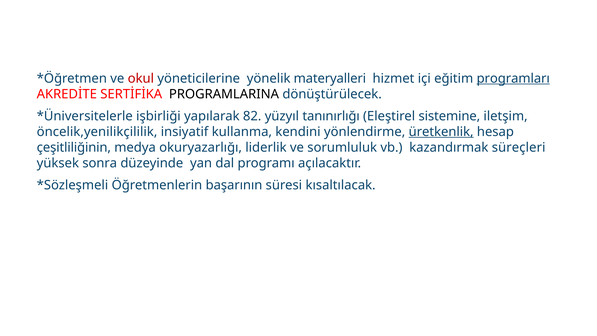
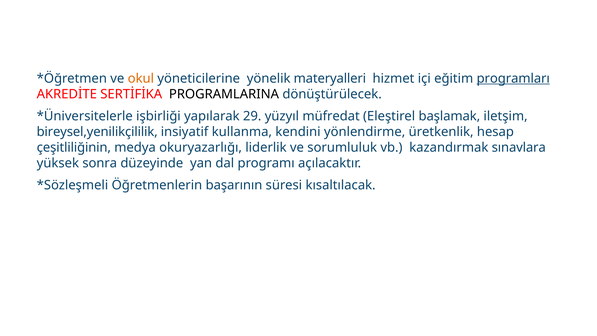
okul colour: red -> orange (141, 78)
82: 82 -> 29 (252, 116)
tanınırlığı: tanınırlığı -> müfredat (331, 116)
sistemine: sistemine -> başlamak (449, 116)
öncelik,yenilikçililik: öncelik,yenilikçililik -> bireysel,yenilikçililik (97, 132)
üretkenlik underline: present -> none (441, 132)
süreçleri: süreçleri -> sınavlara (519, 147)
